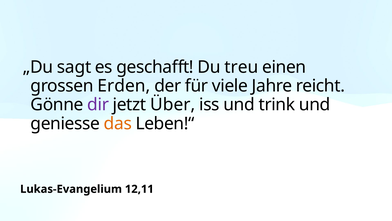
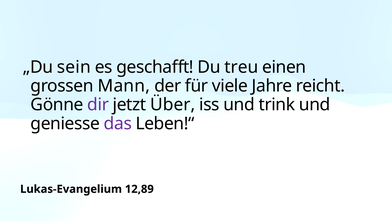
sagt: sagt -> sein (74, 67)
Erden: Erden -> Mann (124, 86)
das colour: orange -> purple (118, 123)
12,11: 12,11 -> 12,89 (139, 189)
